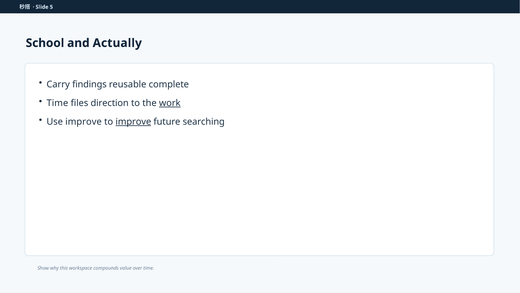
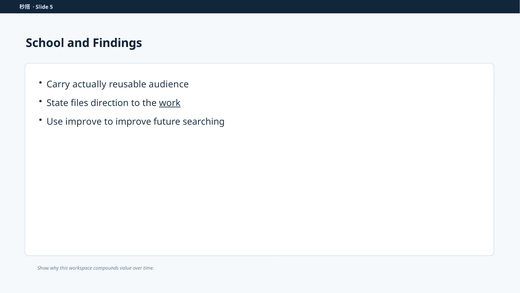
Actually: Actually -> Findings (117, 43)
findings: findings -> actually (89, 84)
complete: complete -> audience (169, 84)
Time: Time -> State (57, 103)
improve underline: present -> none (133, 121)
